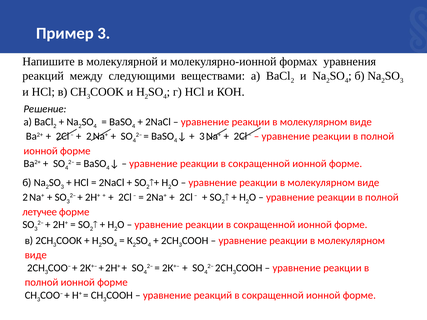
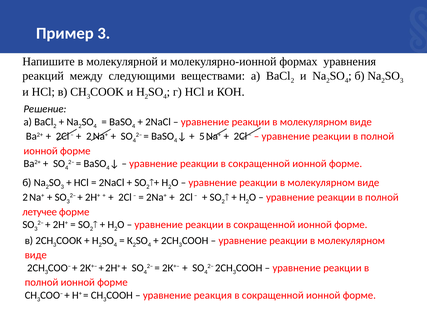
3: 3 -> 5 (202, 137)
уравнение реакций: реакций -> реакция (213, 295)
